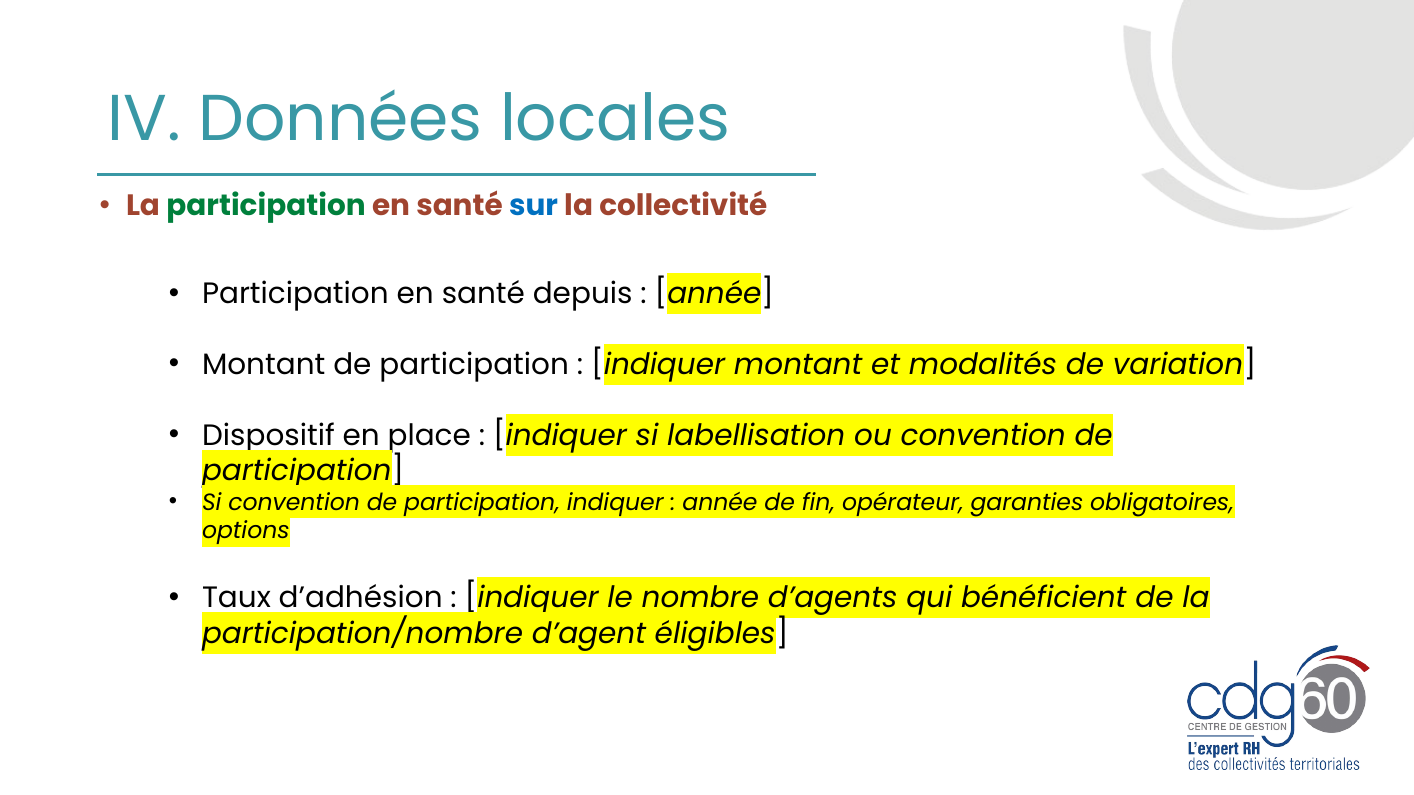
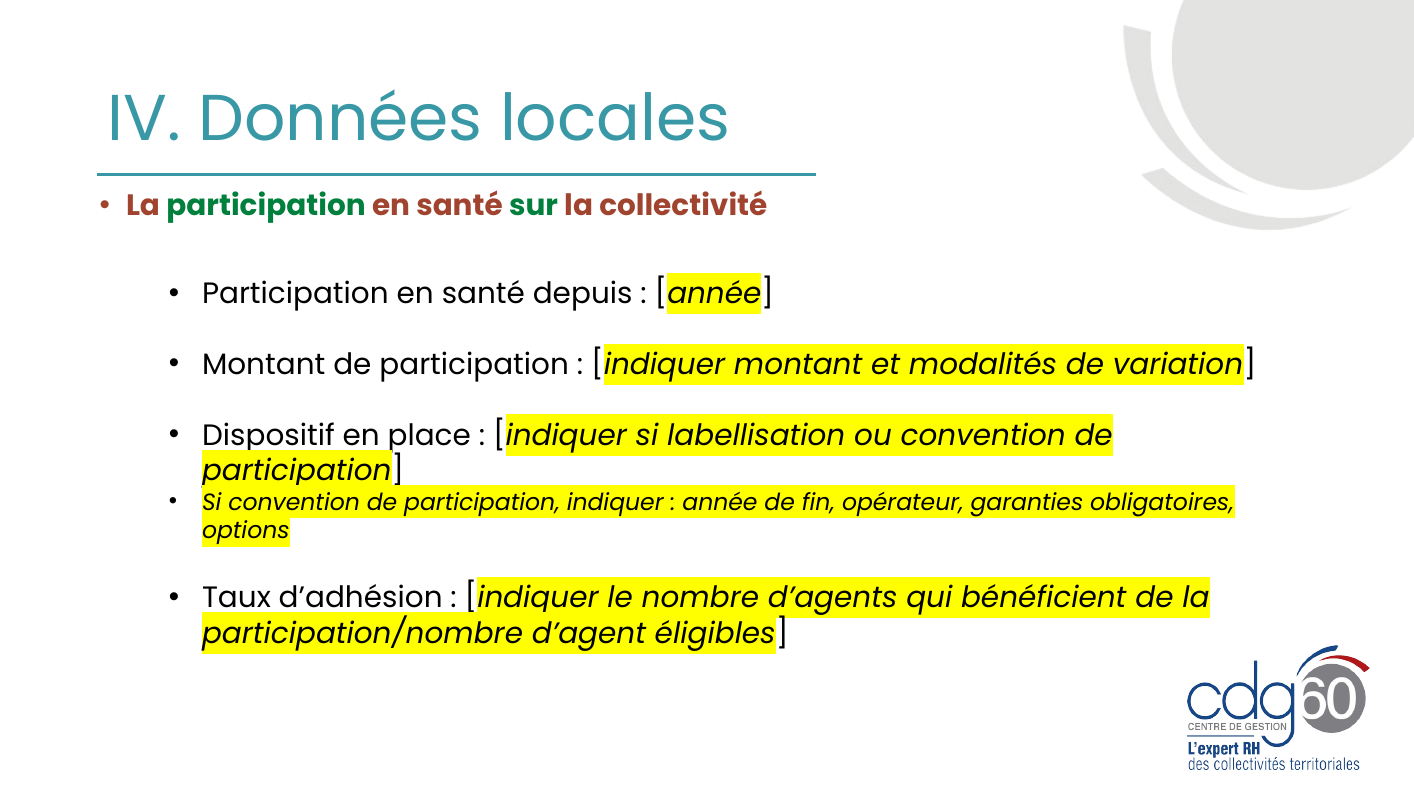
sur colour: blue -> green (534, 206)
